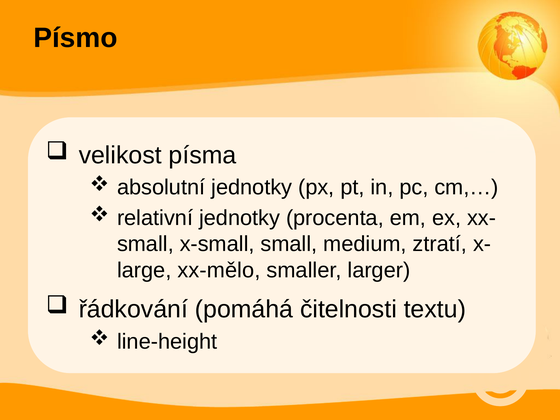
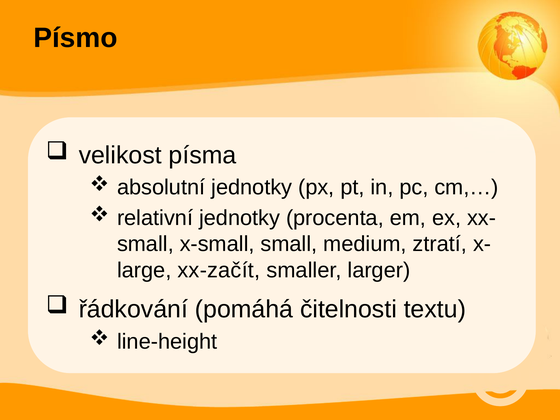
xx-mělo: xx-mělo -> xx-začít (219, 270)
